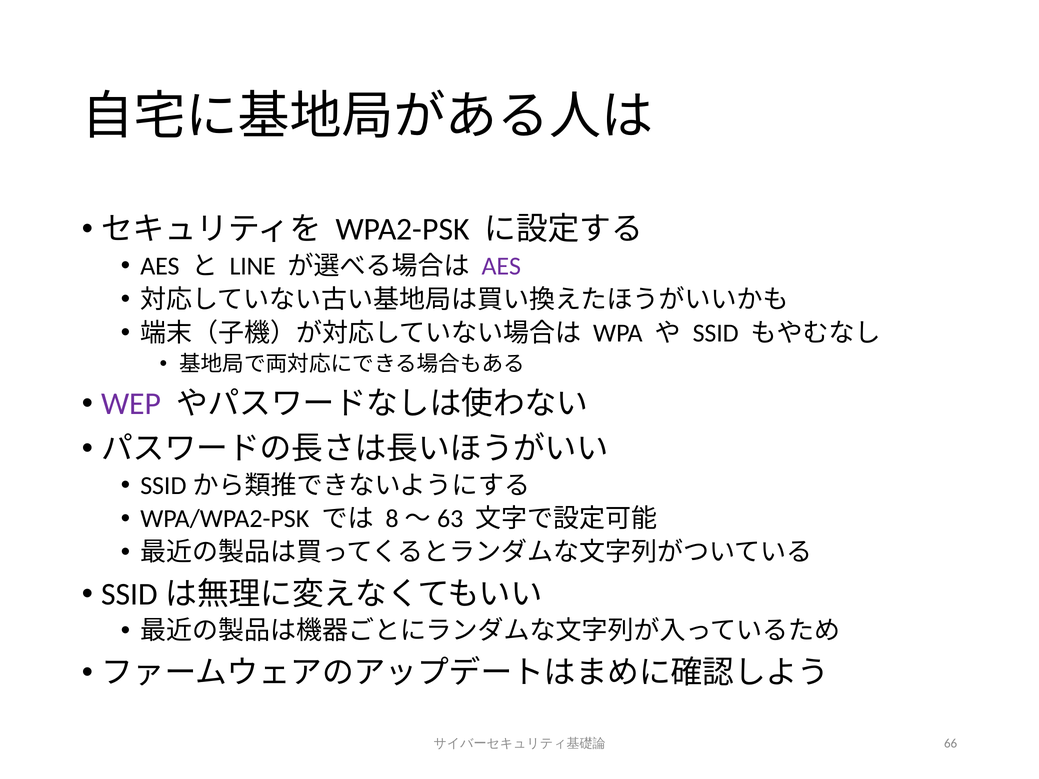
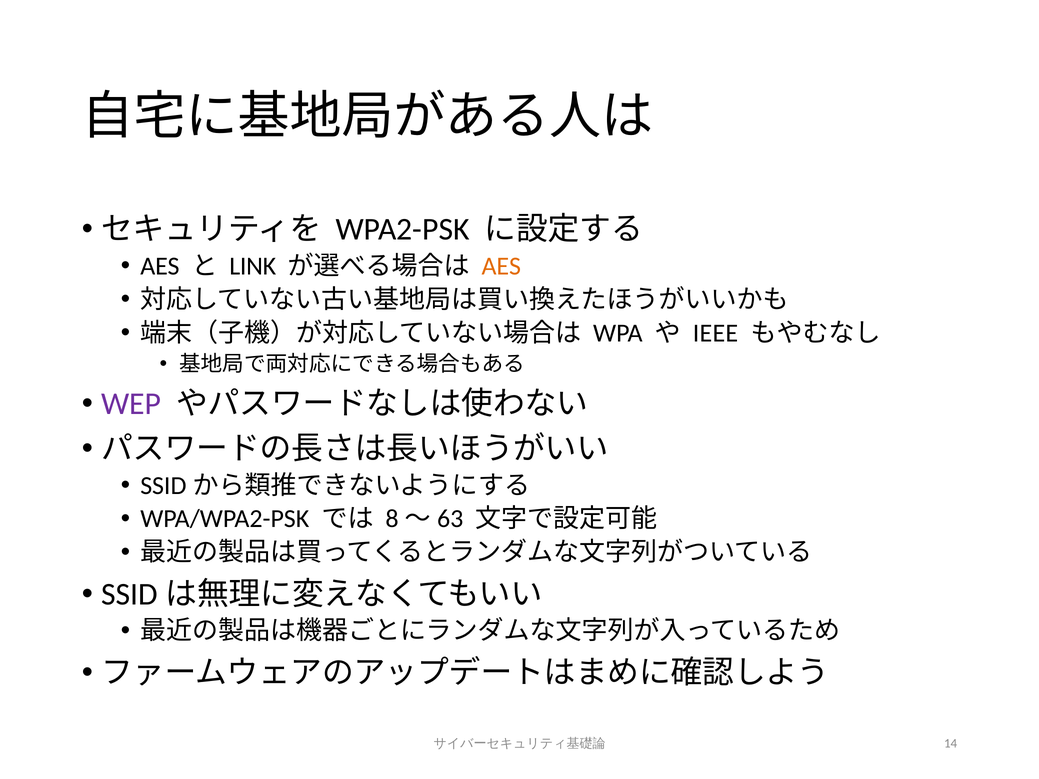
LINE: LINE -> LINK (253, 266)
AES colour: purple -> orange (501, 266)
SSID: SSID -> IEEE (715, 333)
66: 66 -> 14 (951, 744)
